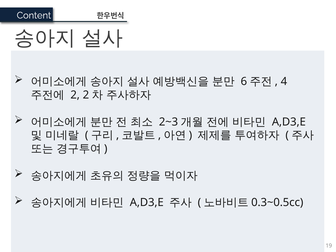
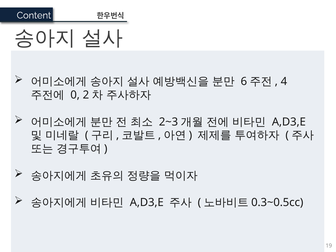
2: 2 -> 0 (75, 95)
